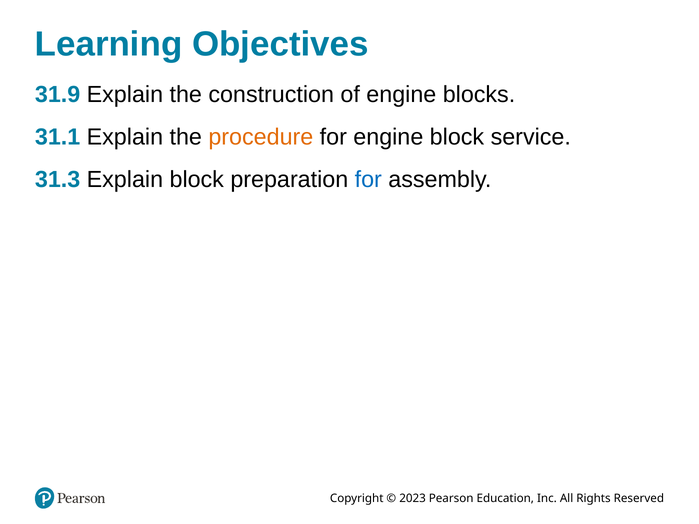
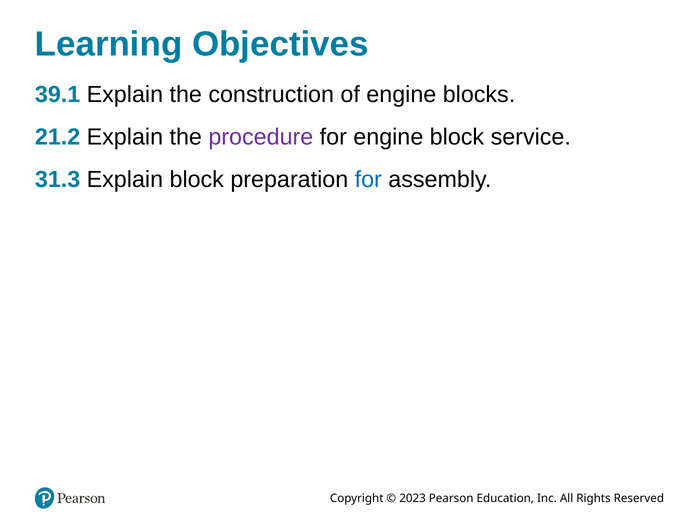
31.9: 31.9 -> 39.1 (58, 95)
31.1: 31.1 -> 21.2 (58, 137)
procedure colour: orange -> purple (261, 137)
